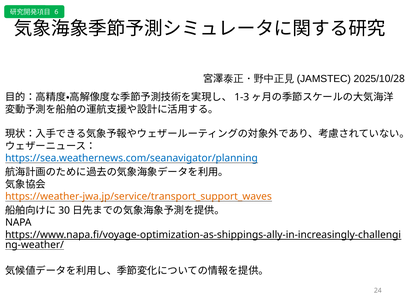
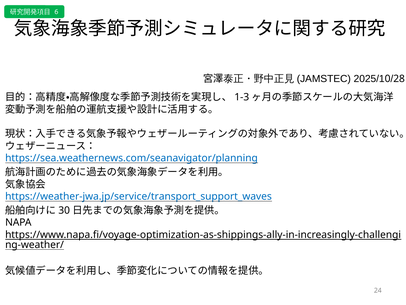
https://weather-jwa.jp/service/transport_support_waves colour: orange -> blue (138, 196)
